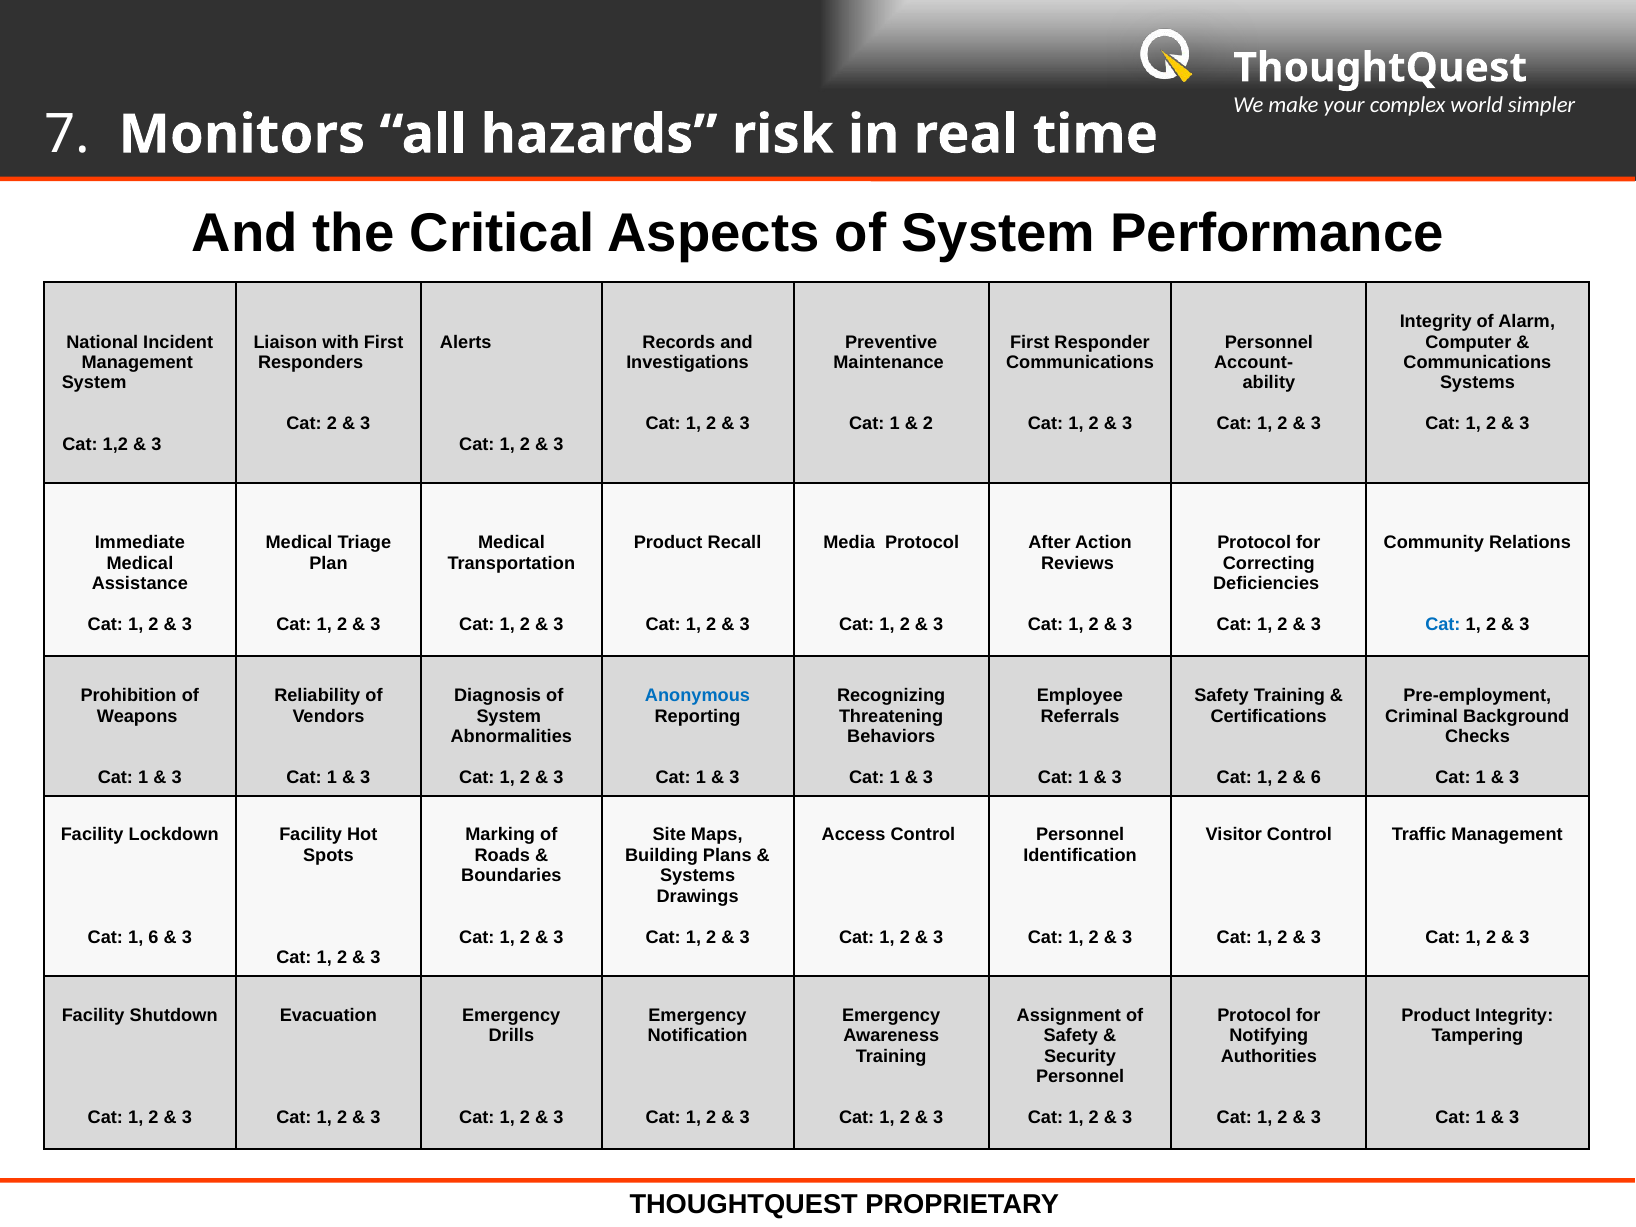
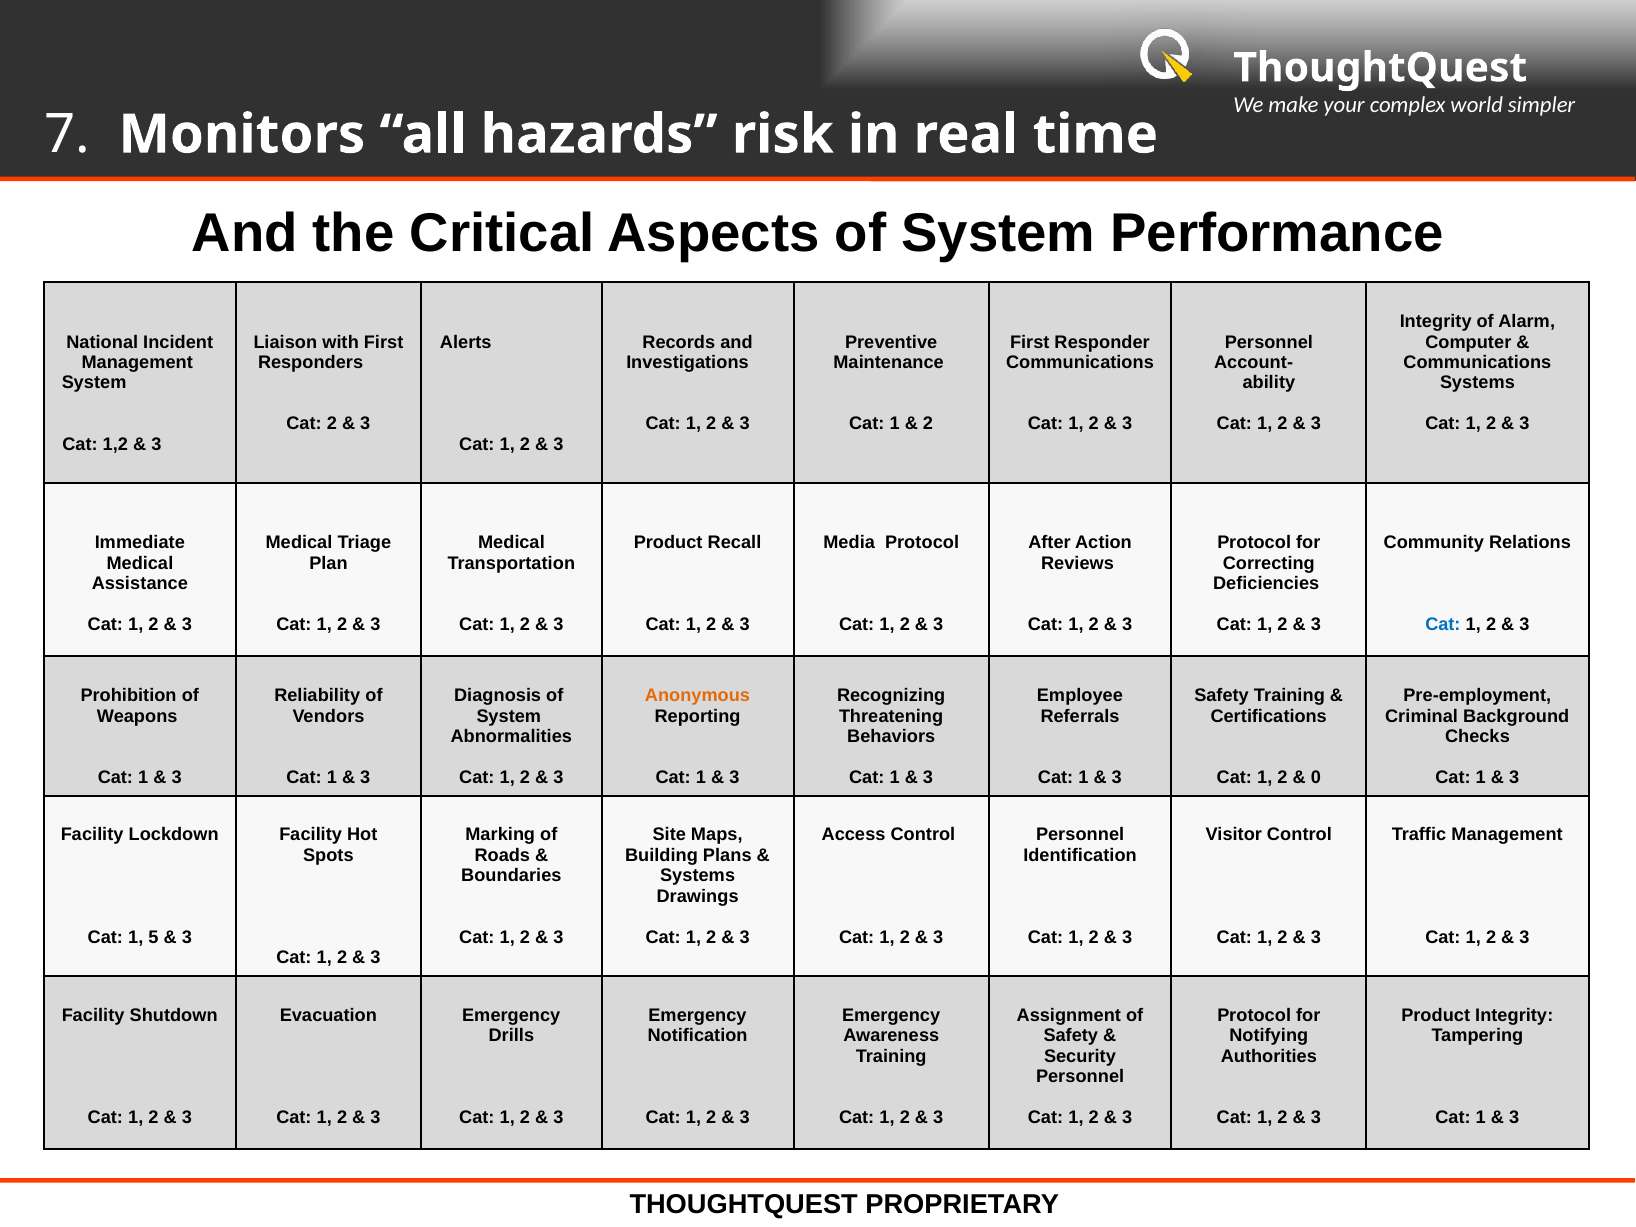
Anonymous colour: blue -> orange (697, 696)
6: 6 -> 0 (1316, 777)
1 6: 6 -> 5 (153, 937)
